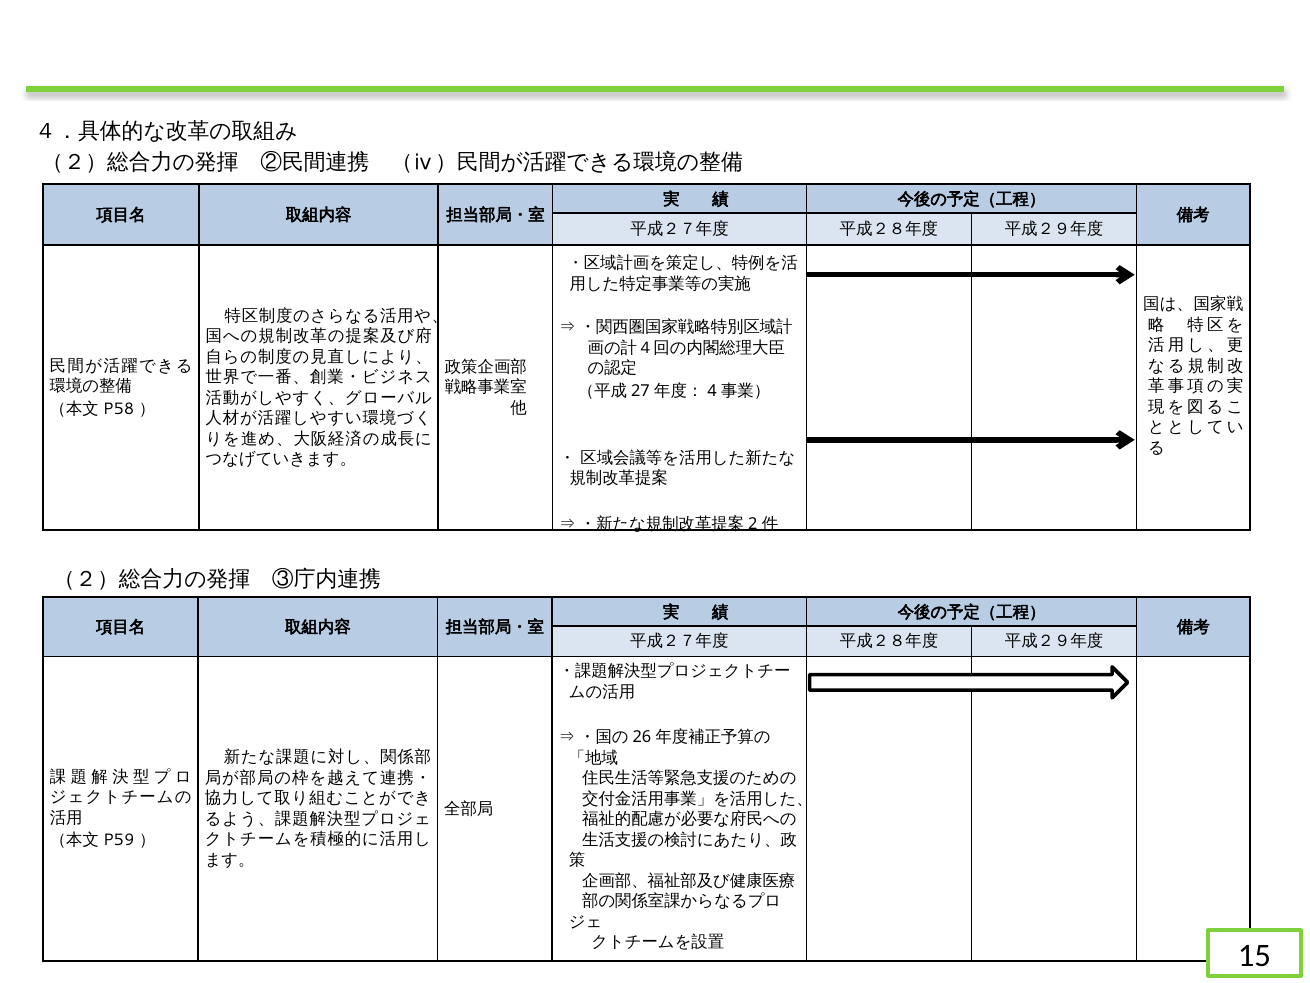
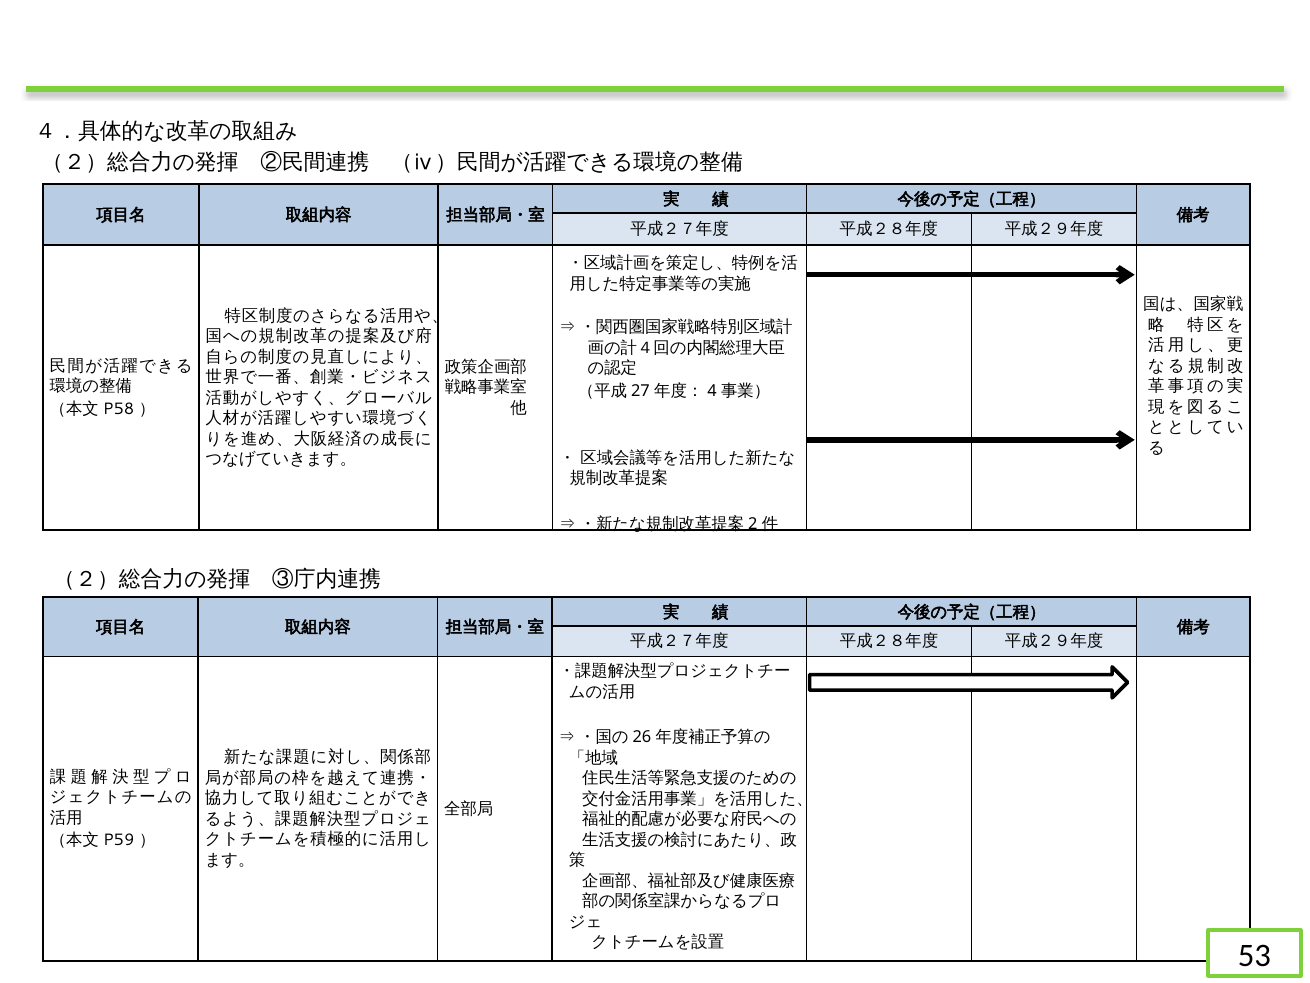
15: 15 -> 53 (1254, 955)
